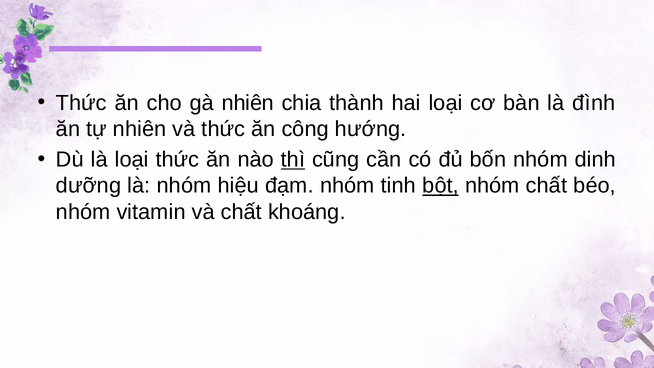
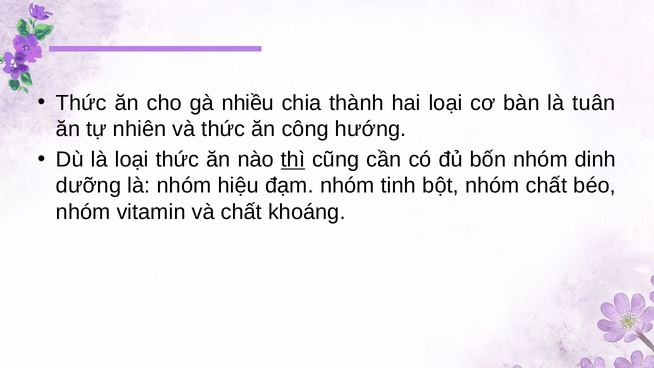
gà nhiên: nhiên -> nhiều (248, 103)
đình: đình -> tuân (594, 103)
bột underline: present -> none (441, 186)
